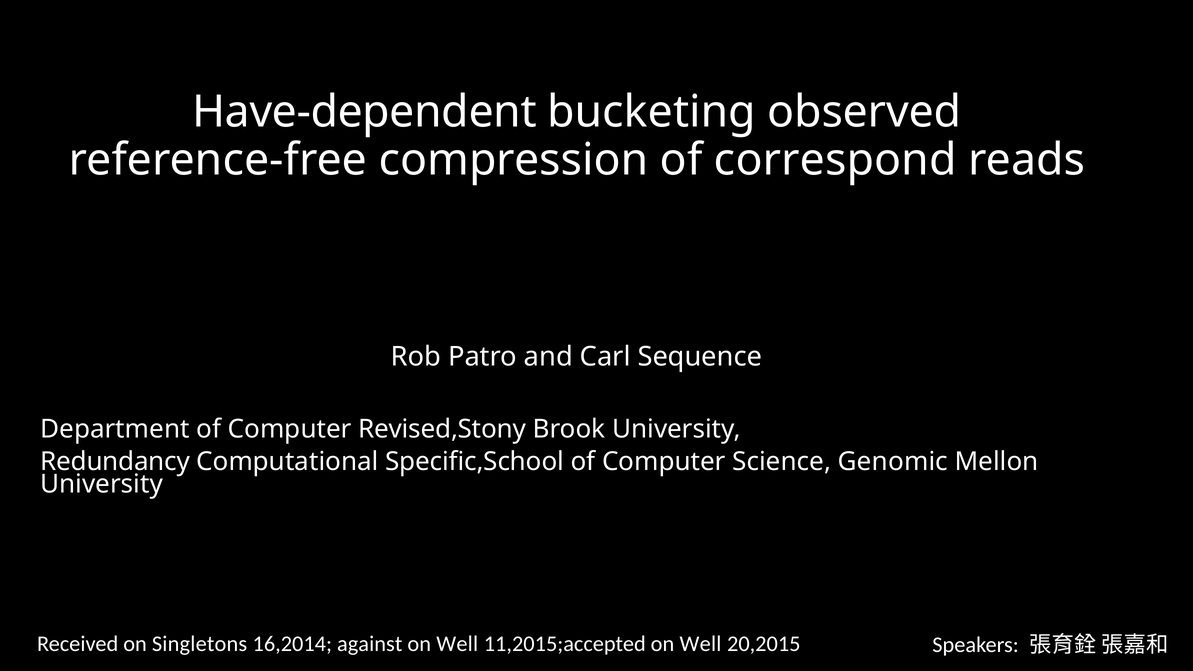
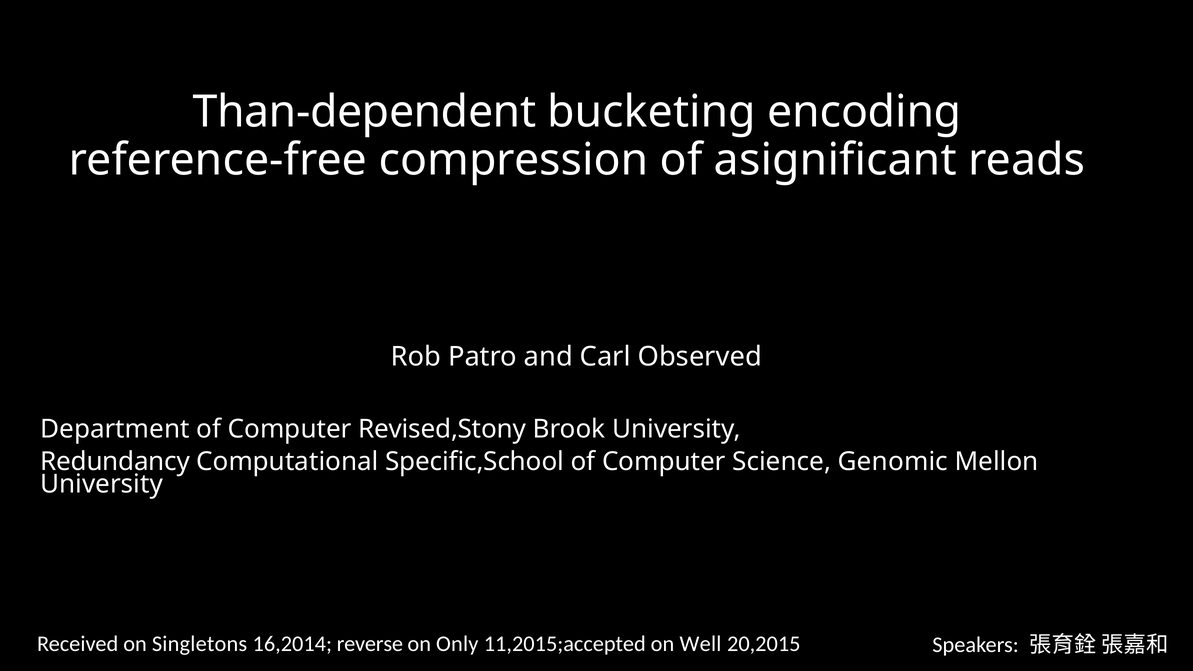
Have-dependent: Have-dependent -> Than-dependent (364, 112)
observed: observed -> encoding (864, 112)
correspond: correspond -> asignificant (835, 160)
Sequence: Sequence -> Observed (700, 357)
against: against -> reverse (370, 644)
Well: Well -> Only (457, 644)
